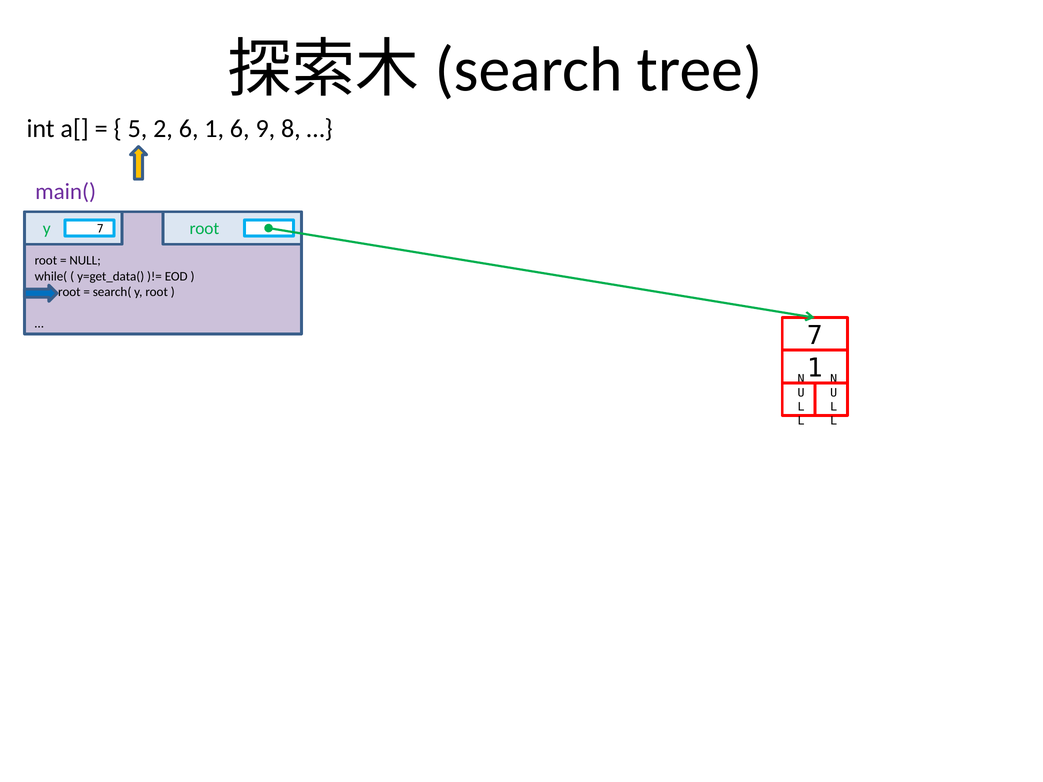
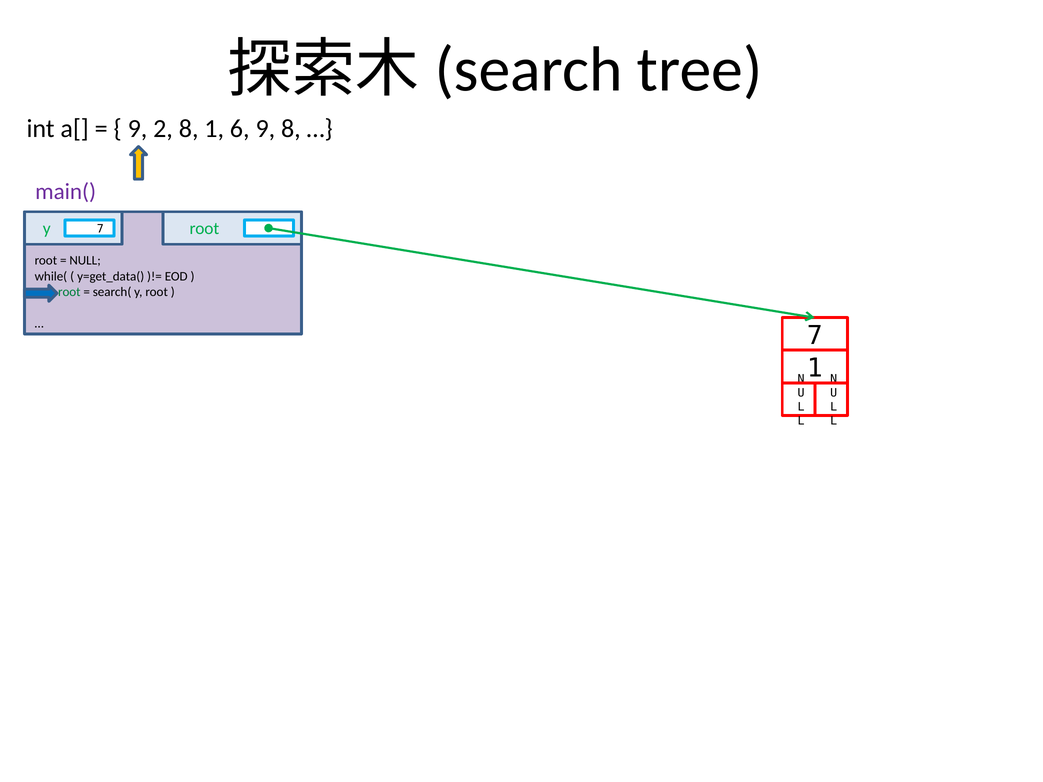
5: 5 -> 9 (138, 129)
2 6: 6 -> 8 (189, 129)
root colour: black -> green (69, 292)
